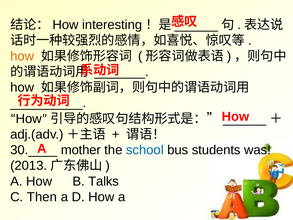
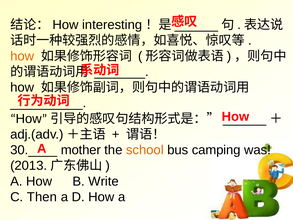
school colour: blue -> orange (145, 150)
students: students -> camping (216, 150)
Talks: Talks -> Write (104, 181)
